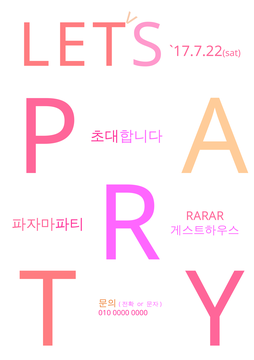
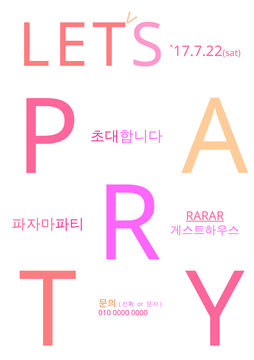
RARAR underline: none -> present (205, 216)
